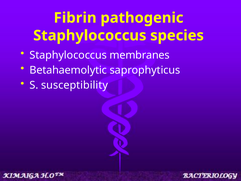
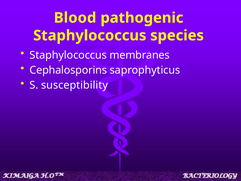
Fibrin: Fibrin -> Blood (75, 18)
Betahaemolytic: Betahaemolytic -> Cephalosporins (68, 70)
